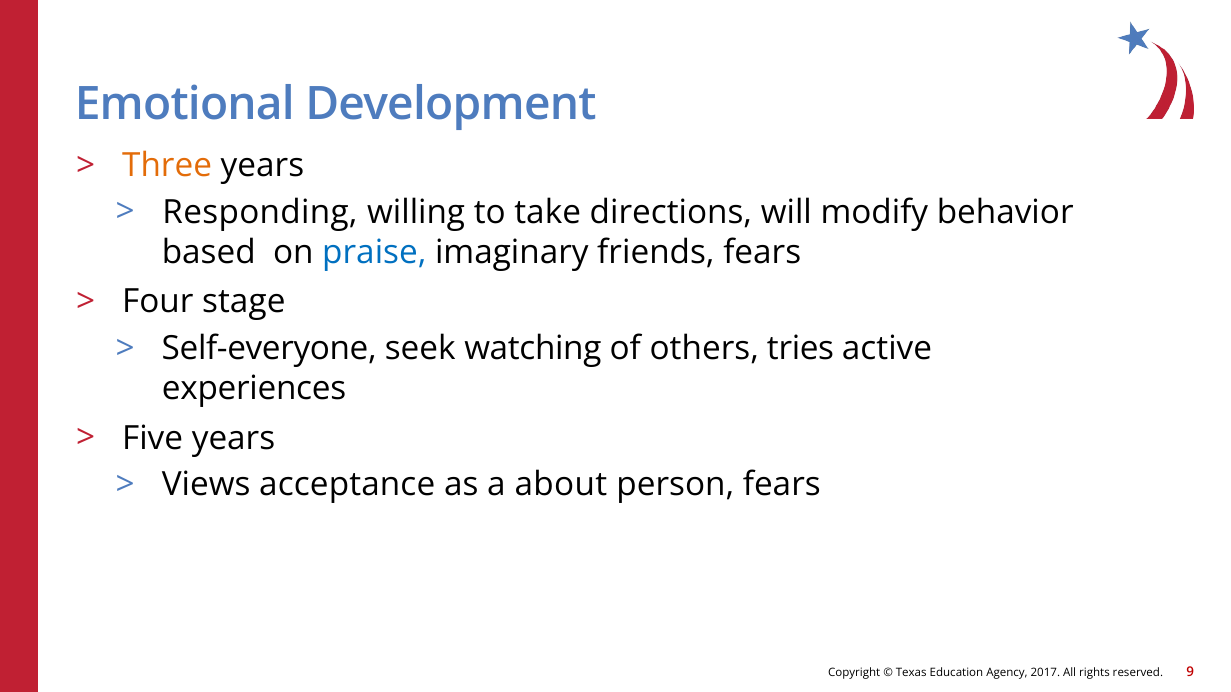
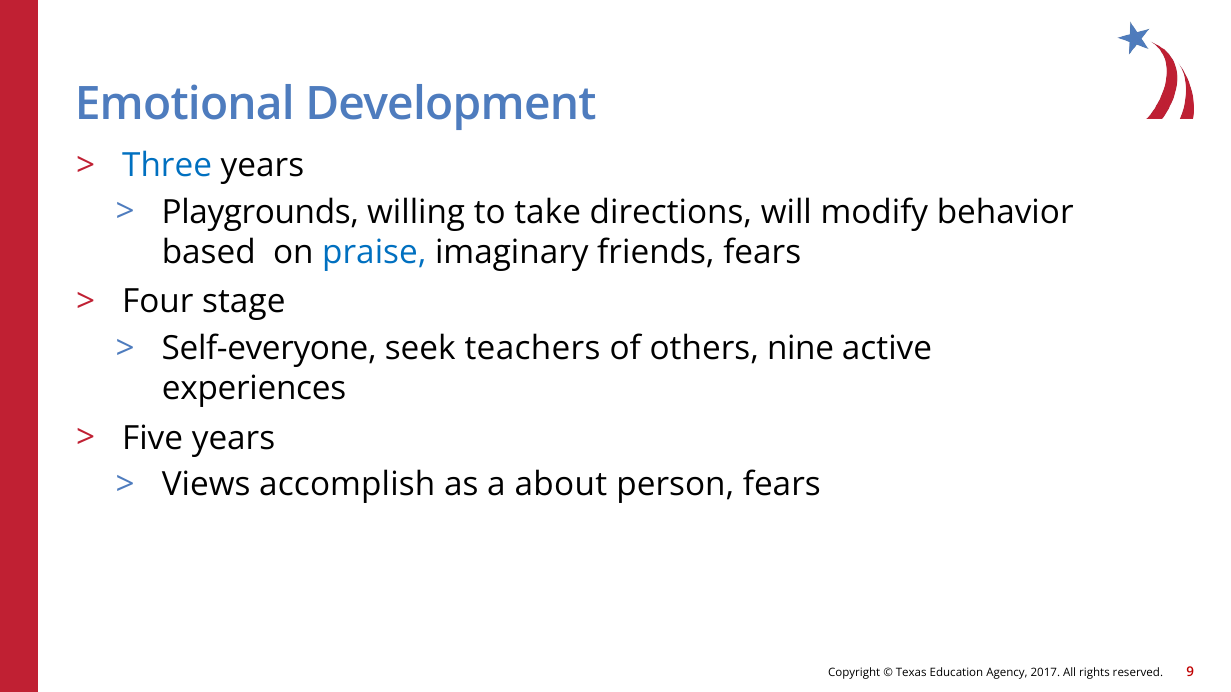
Three colour: orange -> blue (167, 166)
Responding: Responding -> Playgrounds (260, 212)
watching: watching -> teachers (533, 349)
tries: tries -> nine (801, 349)
acceptance: acceptance -> accomplish (347, 485)
